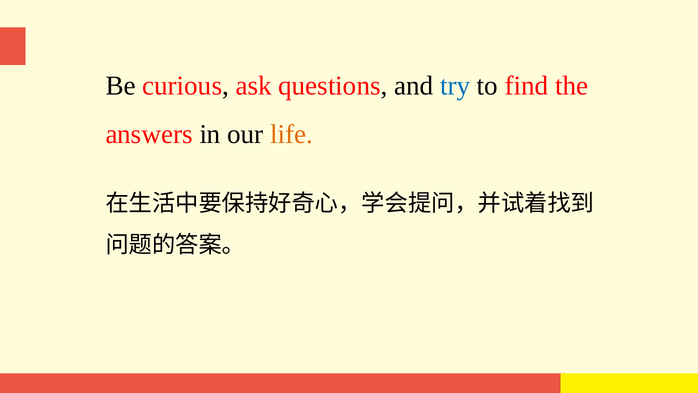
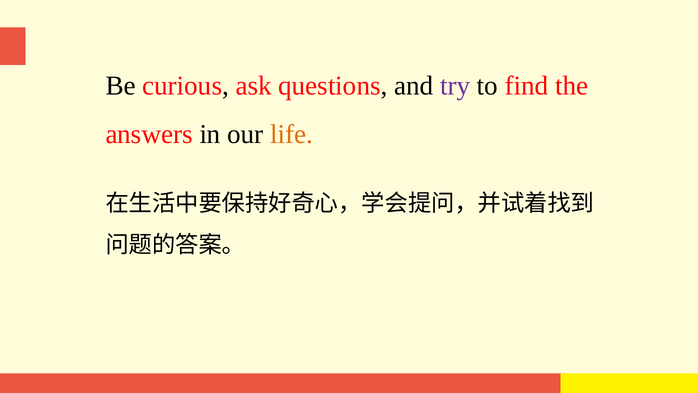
try colour: blue -> purple (455, 85)
